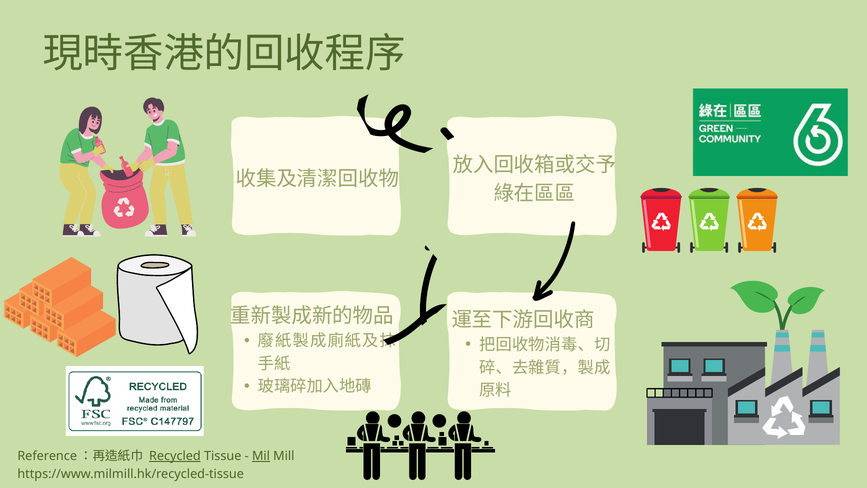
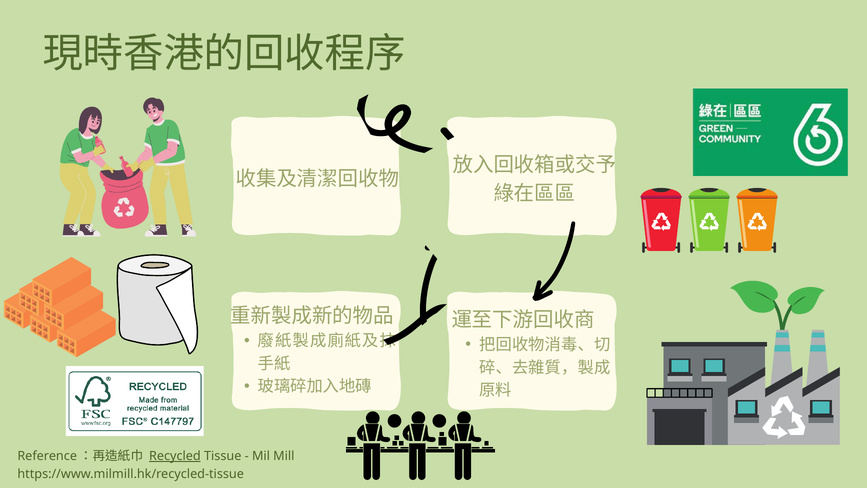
Mil underline: present -> none (261, 456)
